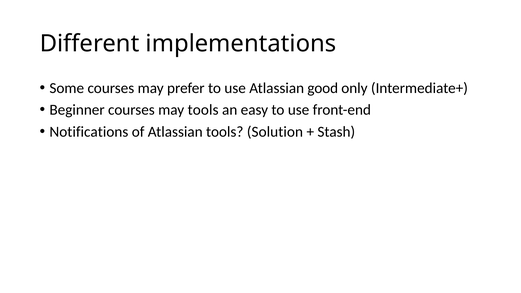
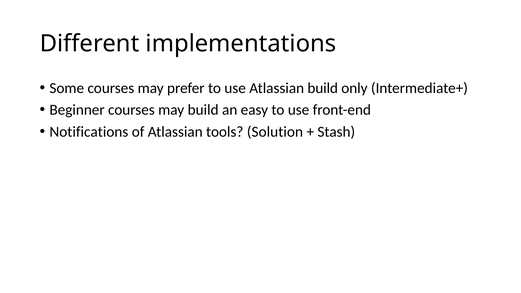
Atlassian good: good -> build (323, 88)
may tools: tools -> build (203, 110)
